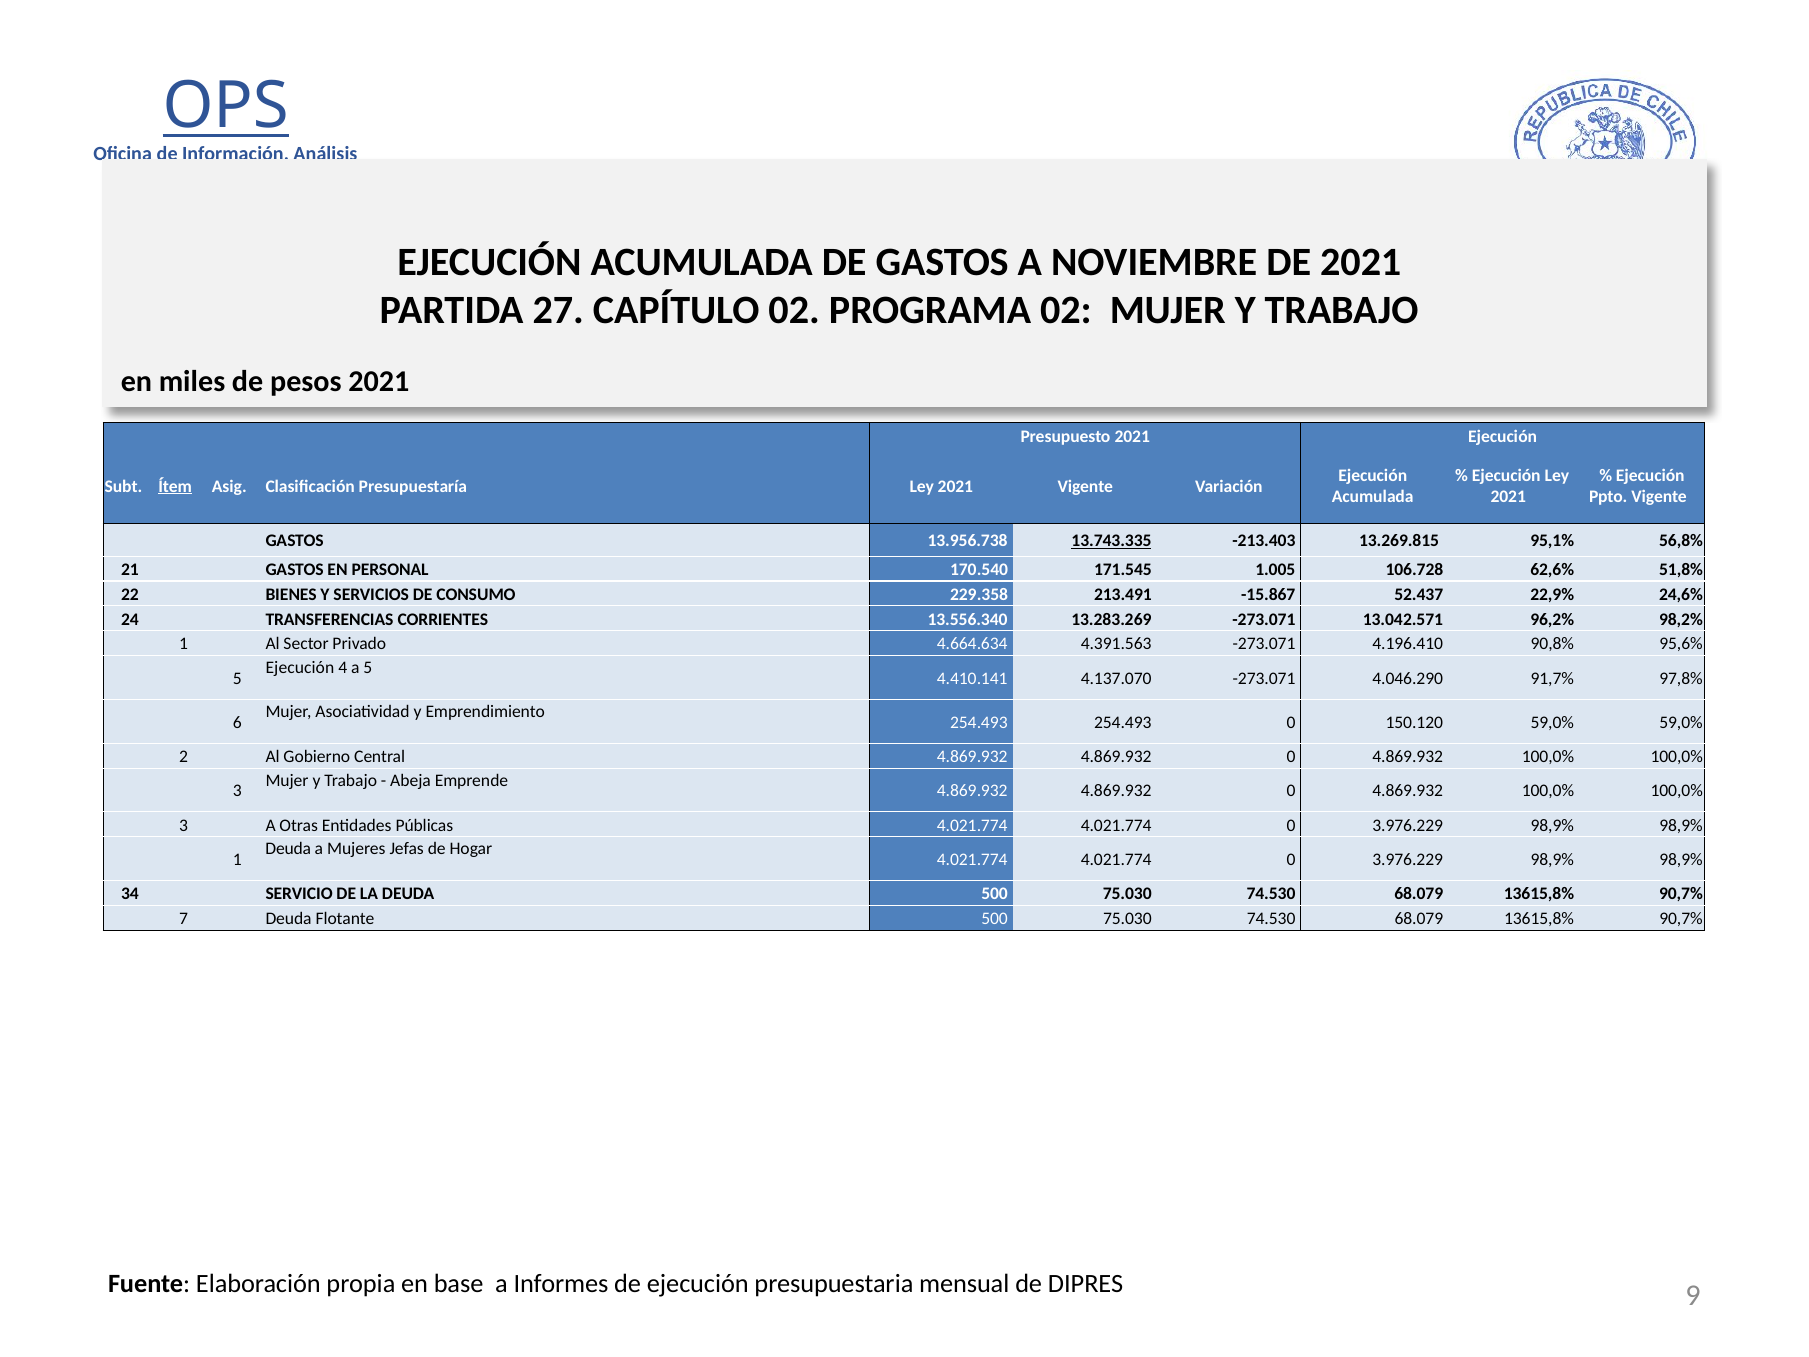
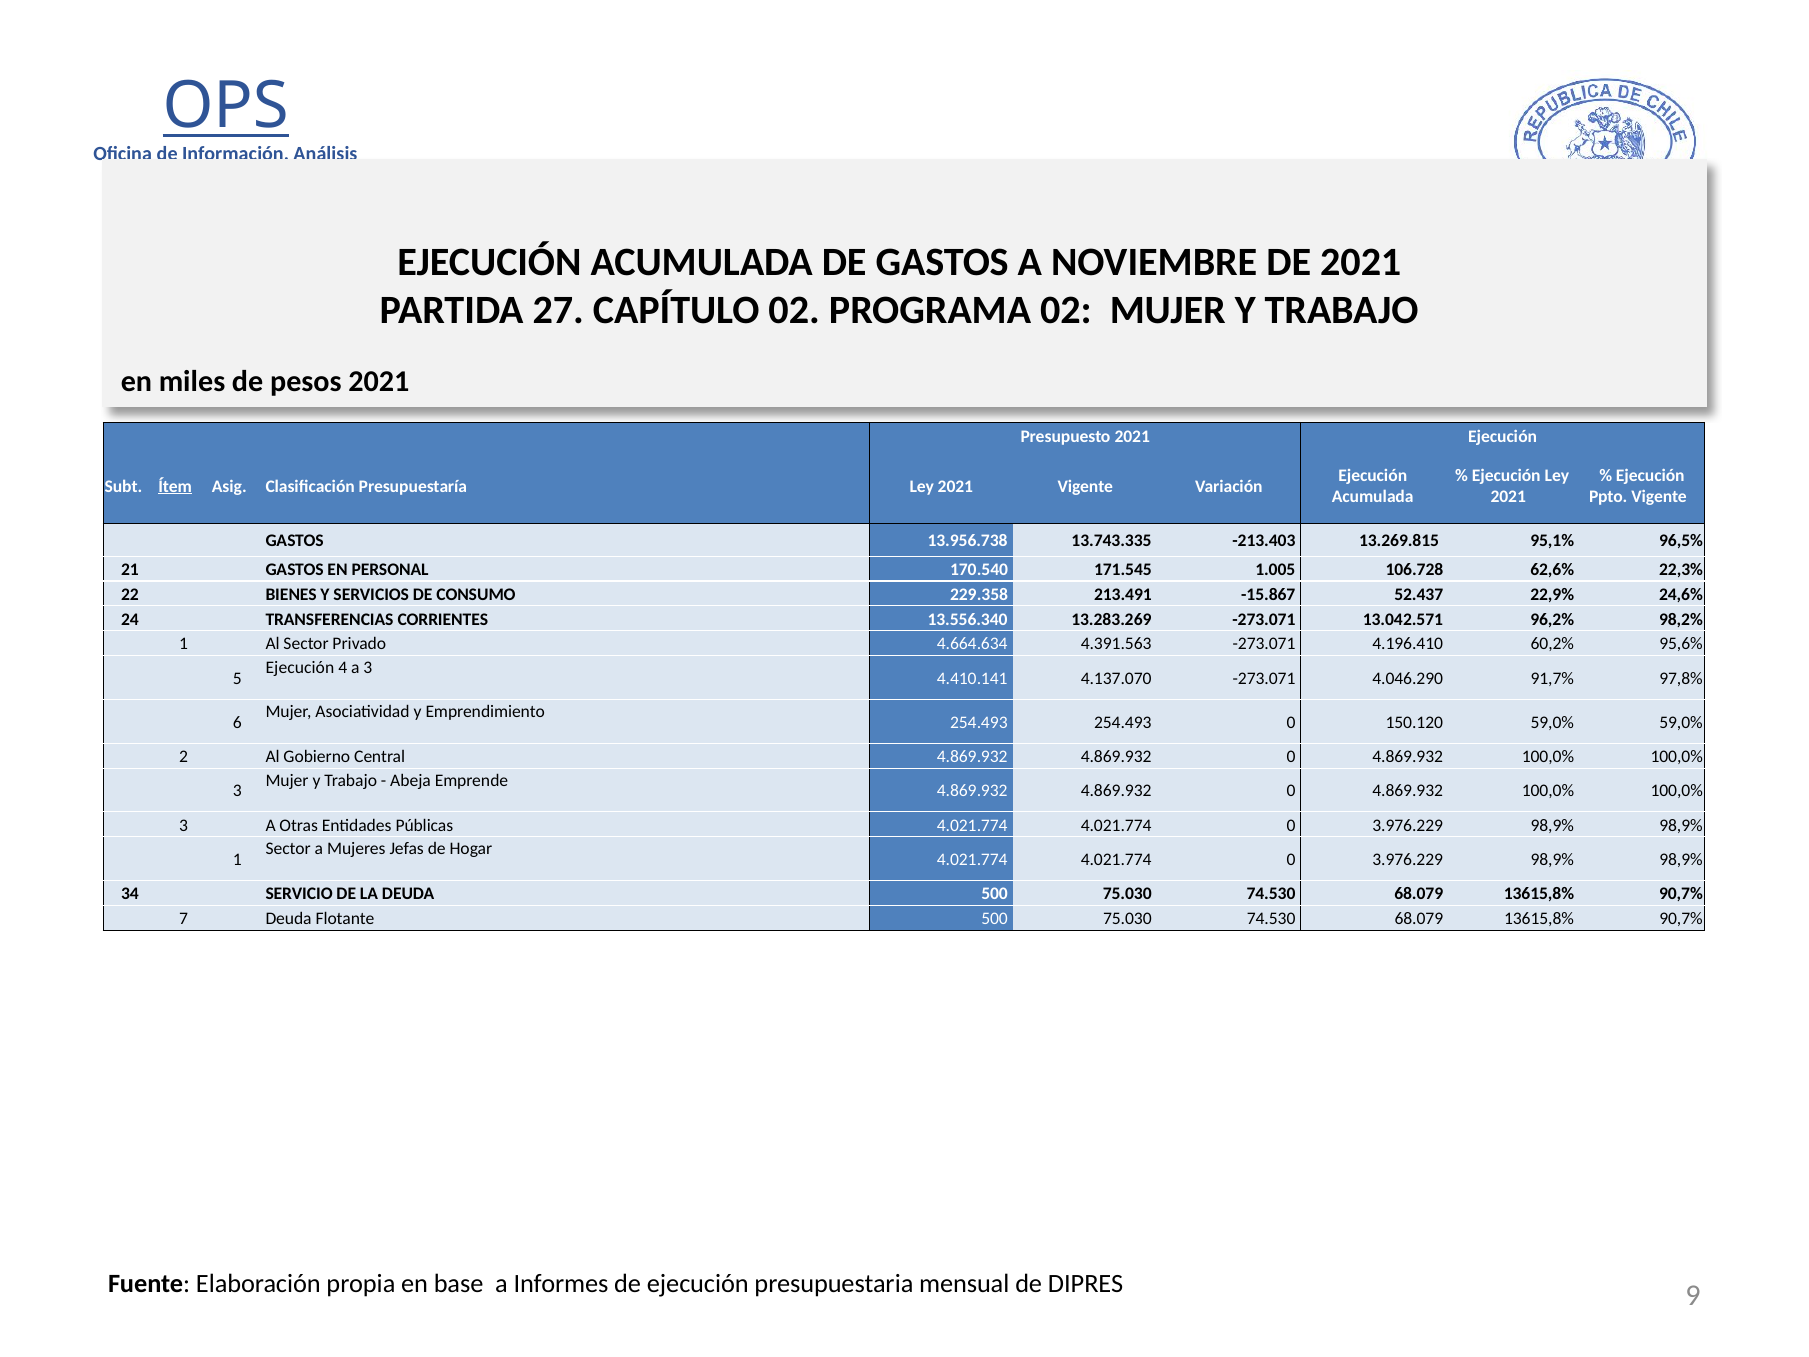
13.743.335 underline: present -> none (1111, 541)
56,8%: 56,8% -> 96,5% (1681, 541)
51,8%: 51,8% -> 22,3% (1681, 569)
90,8%: 90,8% -> 60,2% (1552, 644)
a 5: 5 -> 3 (368, 668)
Deuda: Deuda -> Sector (288, 849)
